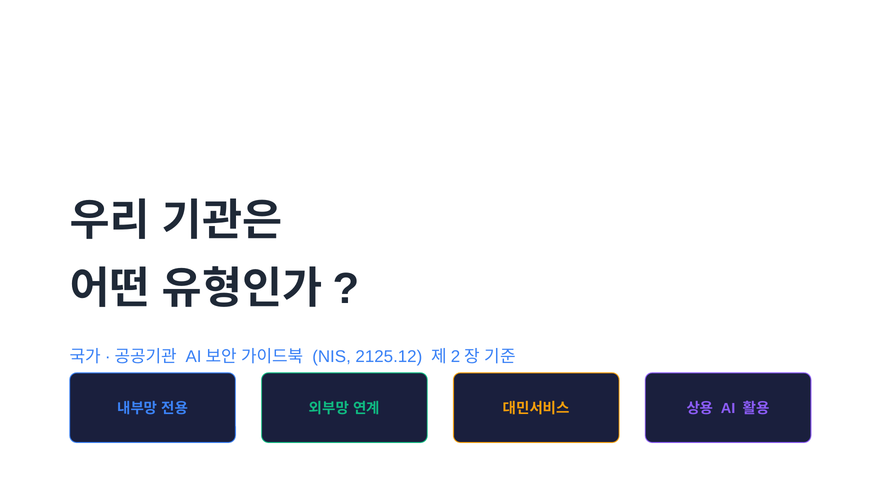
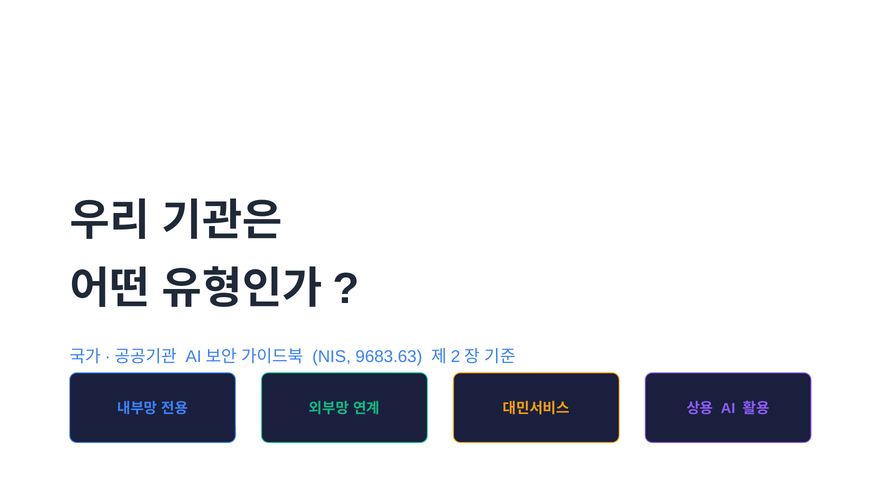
2125.12: 2125.12 -> 9683.63 (389, 357)
